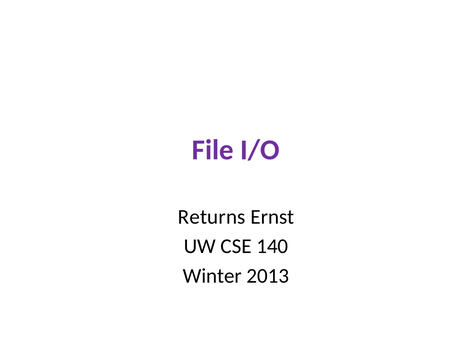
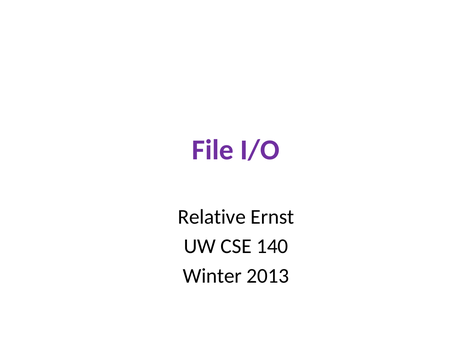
Returns: Returns -> Relative (212, 217)
